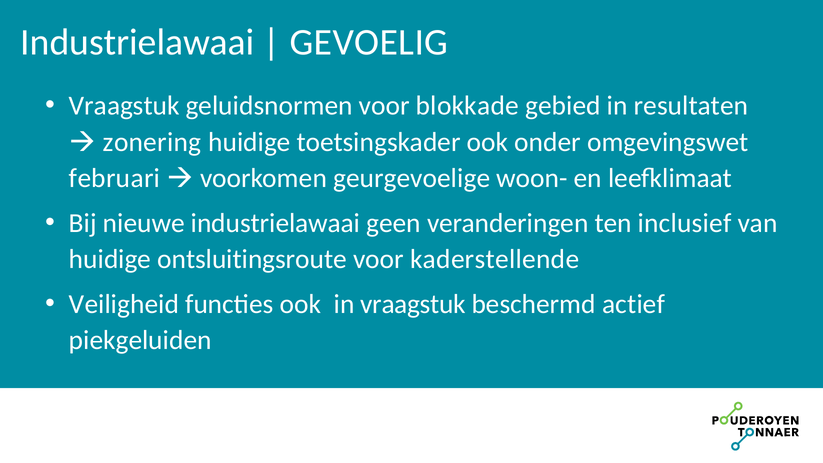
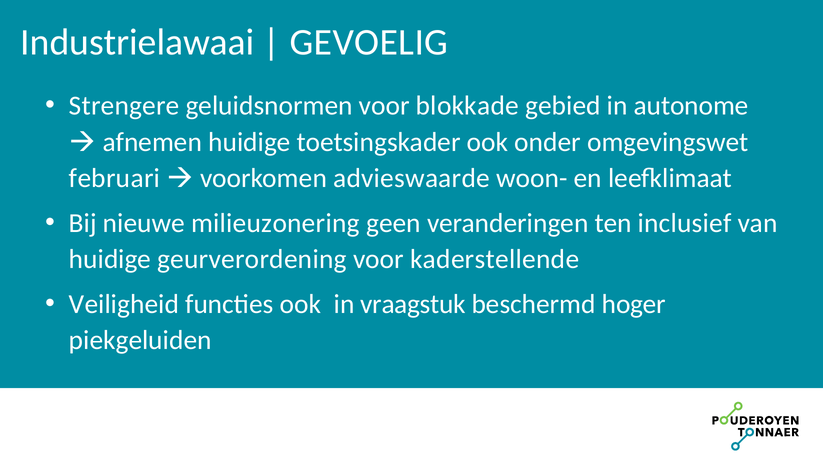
Vraagstuk: Vraagstuk -> Strengere (124, 106)
resultaten: resultaten -> autonome (691, 106)
zonering: zonering -> afnemen (152, 142)
geurgevoelige: geurgevoelige -> advieswaarde (412, 178)
nieuwe industrielawaai: industrielawaai -> milieuzonering (275, 223)
ontsluitingsroute: ontsluitingsroute -> geurverordening (252, 259)
actief: actief -> hoger (634, 304)
